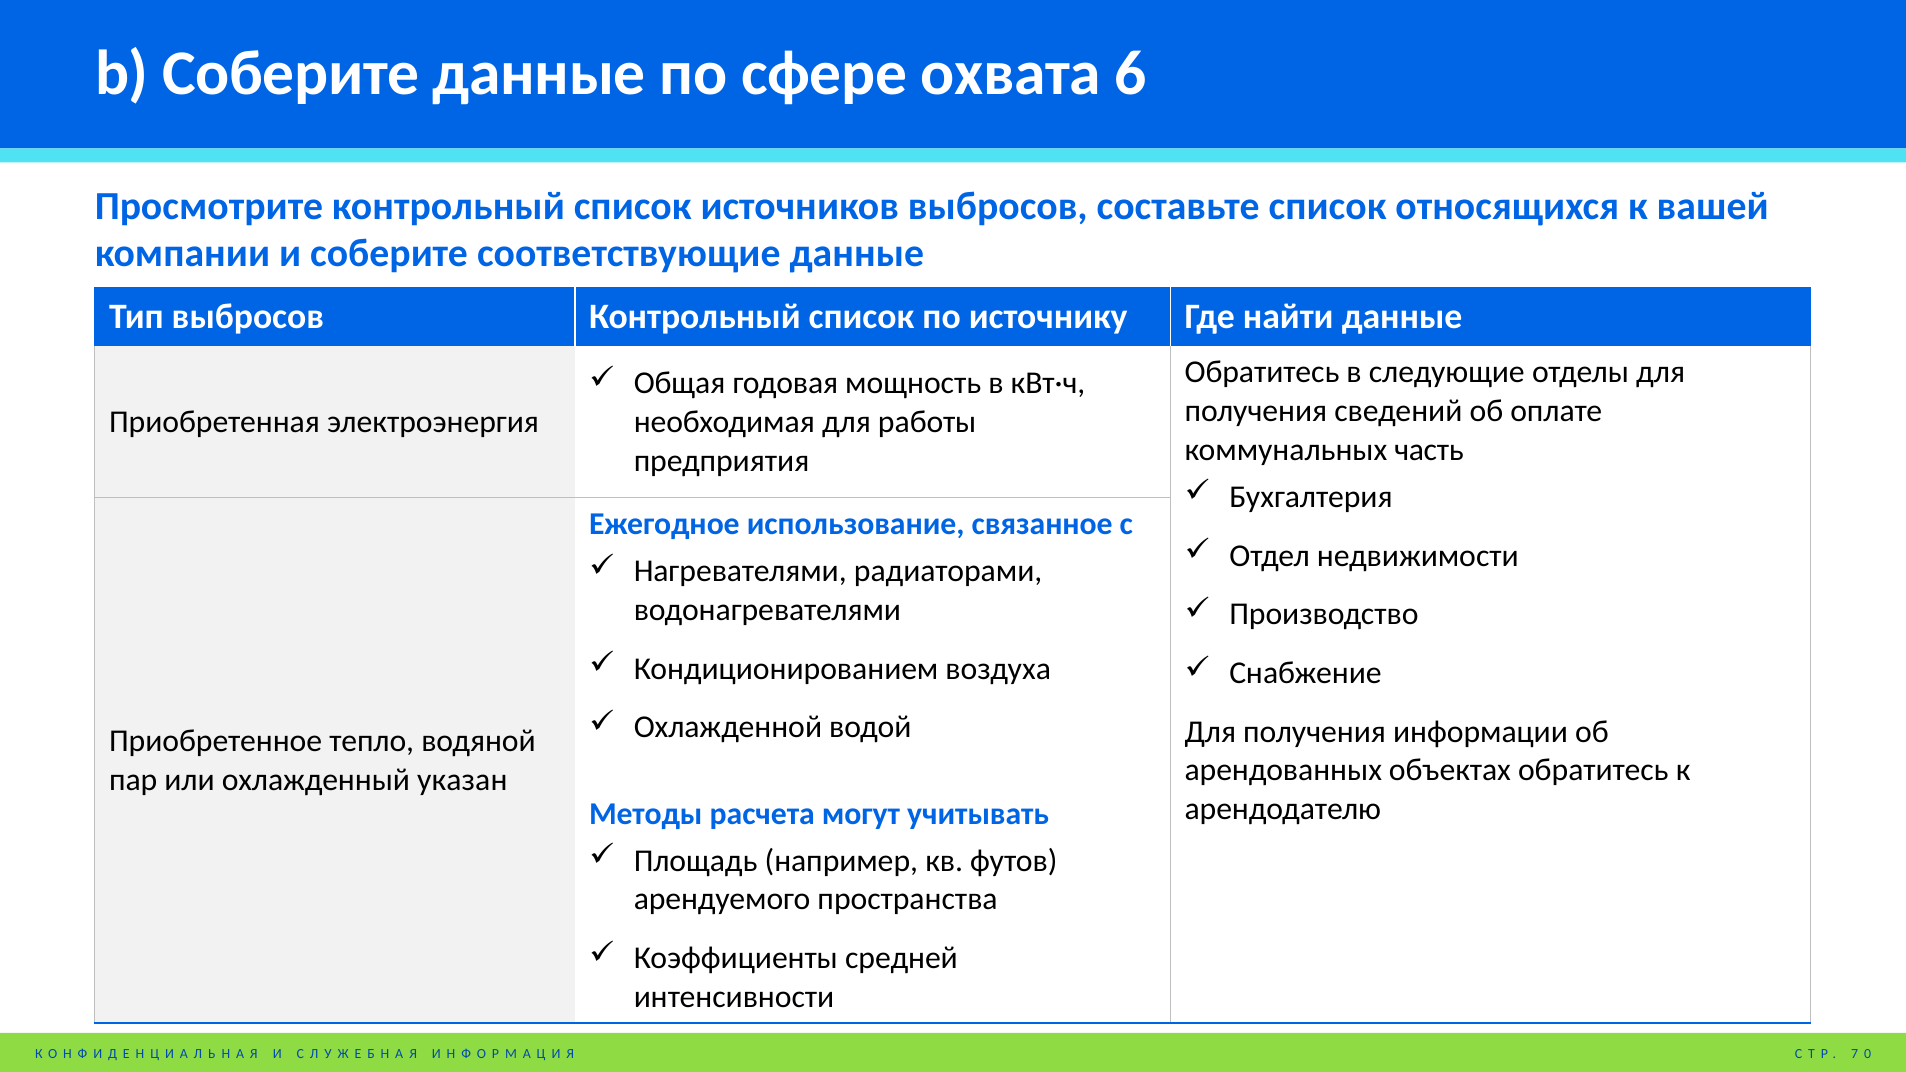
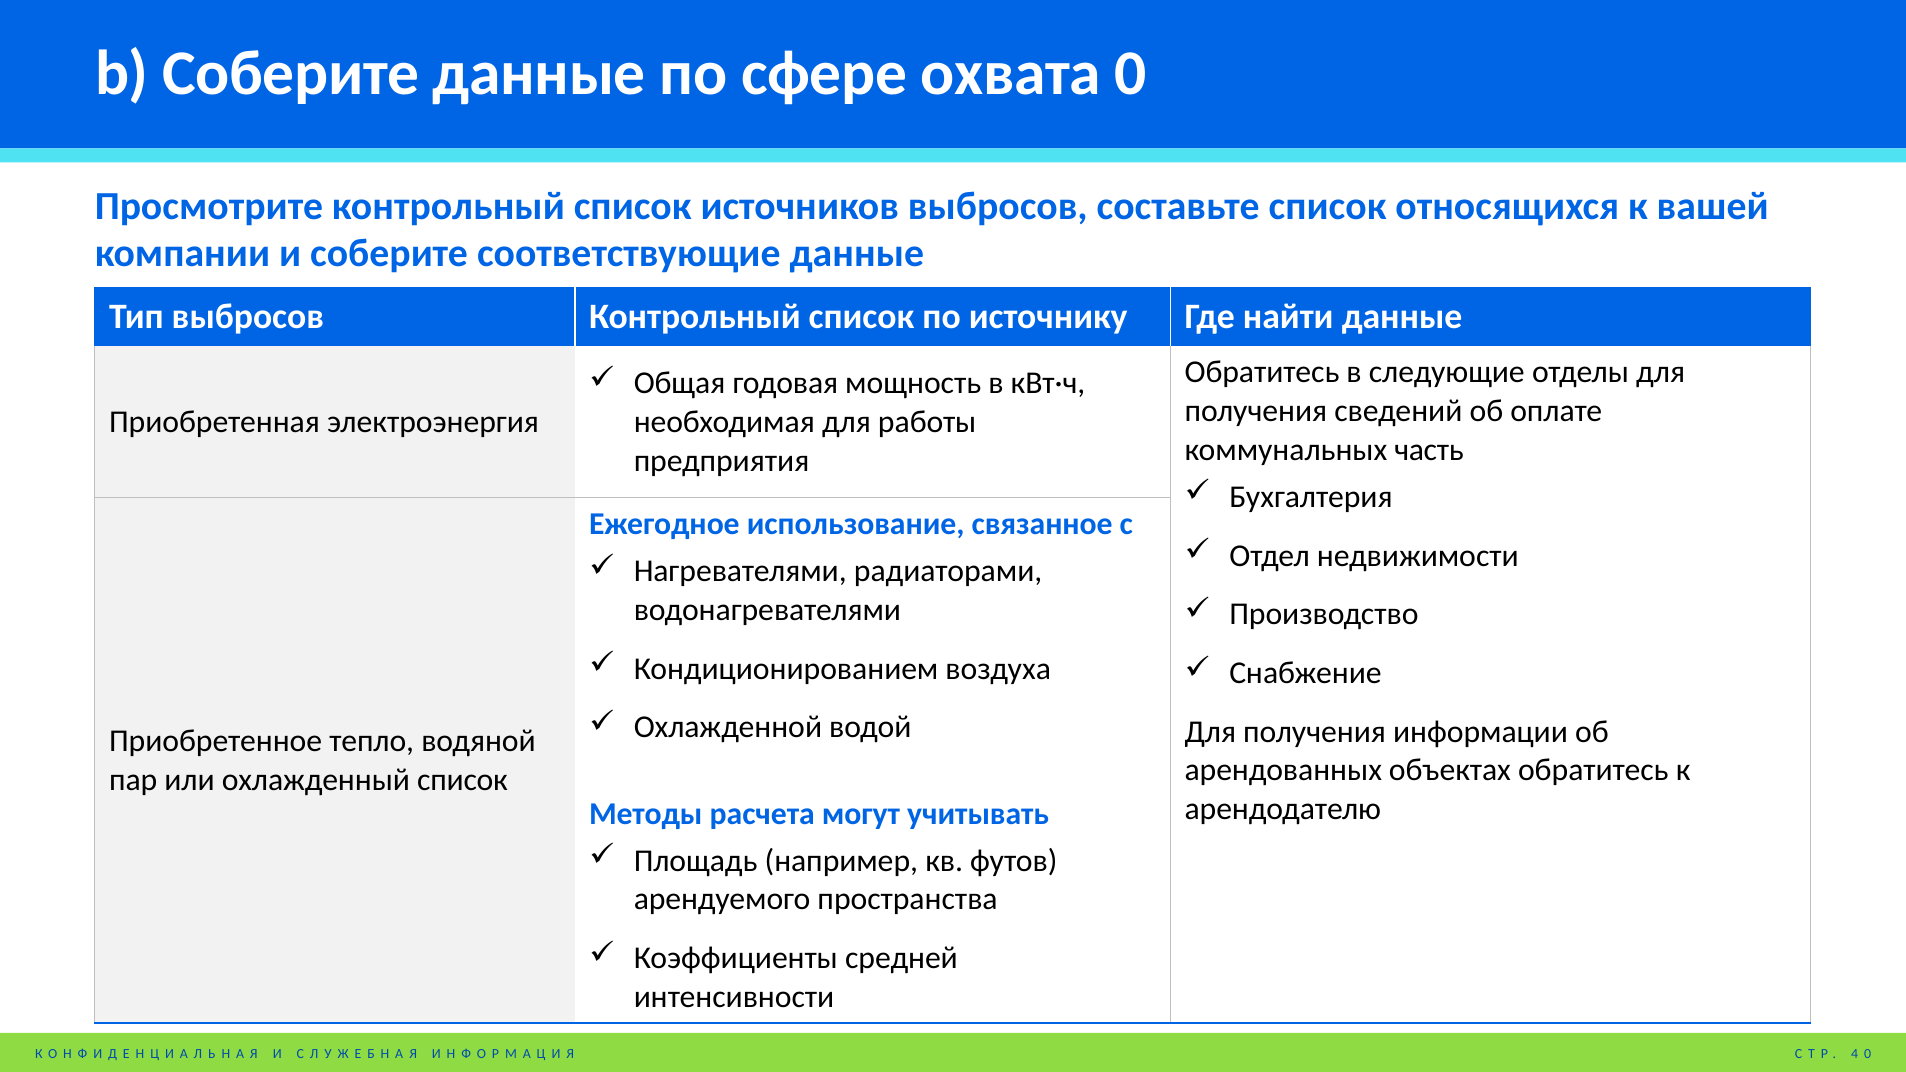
охвата 6: 6 -> 0 (1131, 73)
охлажденный указан: указан -> список (463, 780)
7: 7 -> 4 (1855, 1054)
